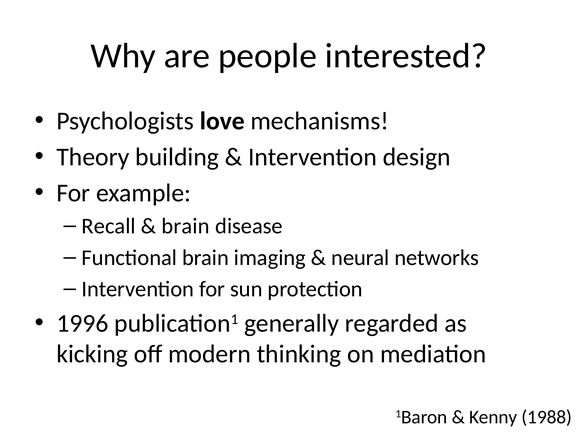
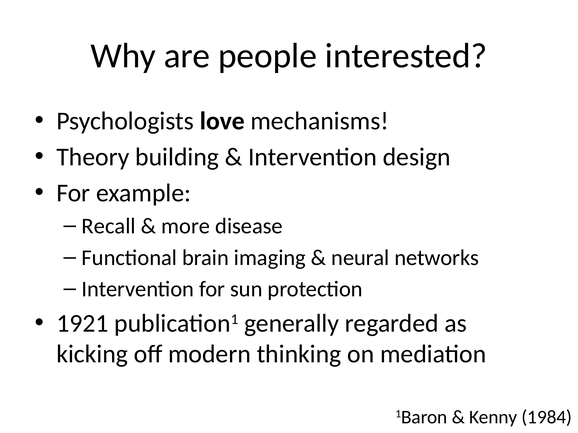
brain: brain -> more (186, 226)
1996: 1996 -> 1921 (82, 324)
1988: 1988 -> 1984 (547, 417)
